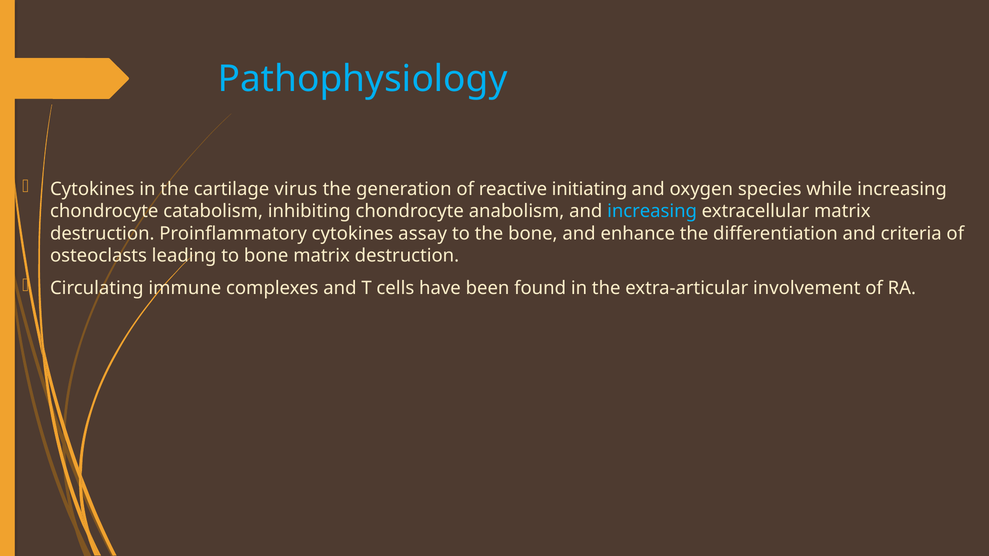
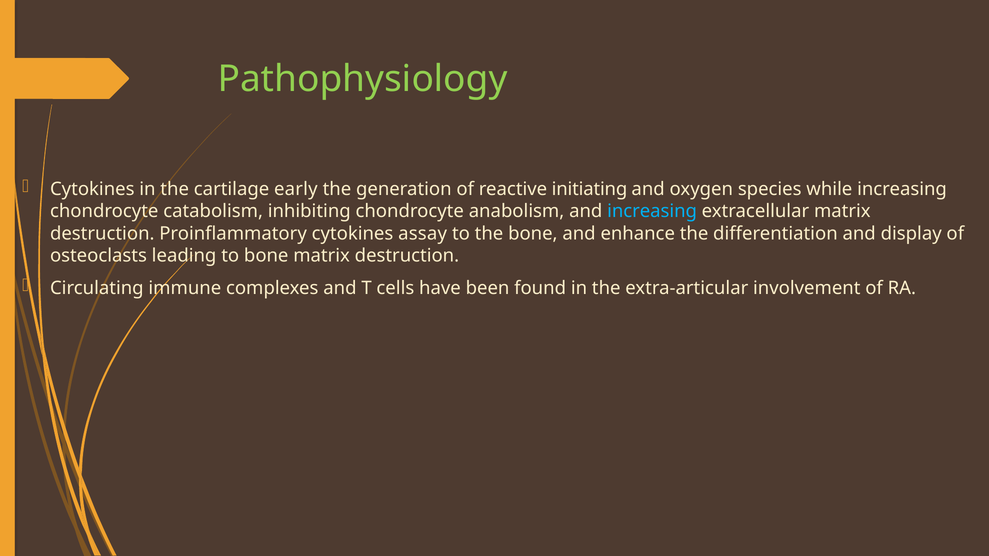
Pathophysiology colour: light blue -> light green (363, 79)
virus: virus -> early (296, 189)
criteria: criteria -> display (911, 234)
